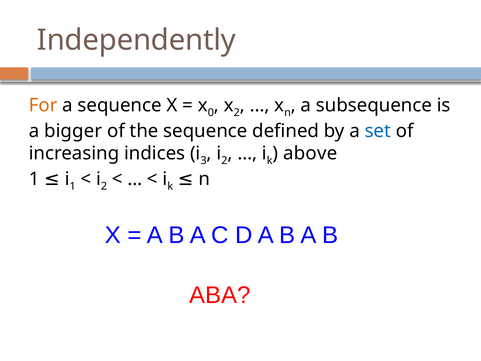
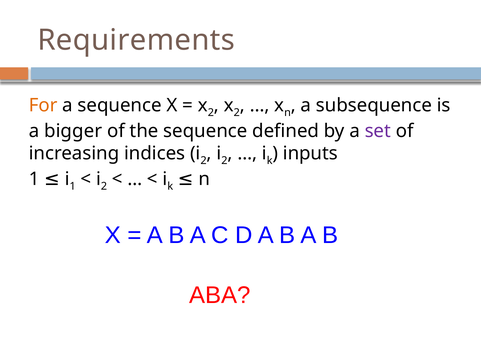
Independently: Independently -> Requirements (136, 40)
0: 0 -> 2 (211, 113)
set colour: blue -> purple (378, 131)
3: 3 -> 2 (204, 161)
above: above -> inputs (310, 153)
